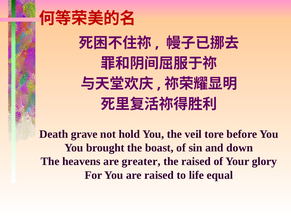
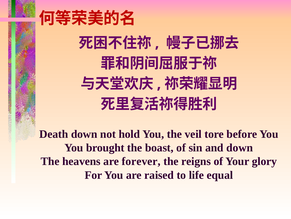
Death grave: grave -> down (84, 134)
greater: greater -> forever (141, 161)
the raised: raised -> reigns (196, 161)
